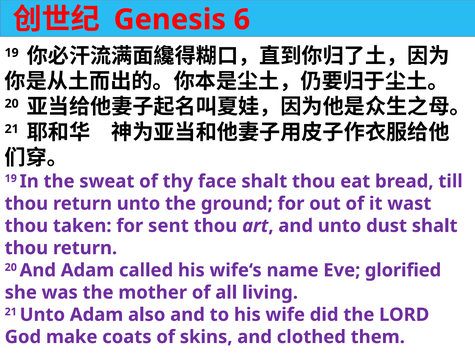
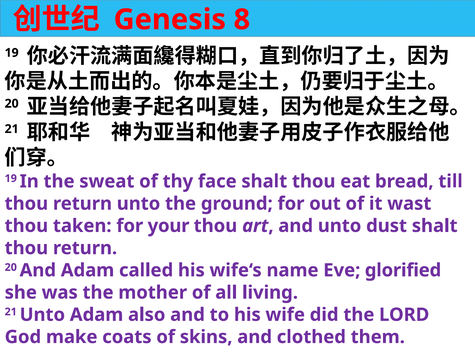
6: 6 -> 8 (242, 20)
sent: sent -> your (169, 225)
